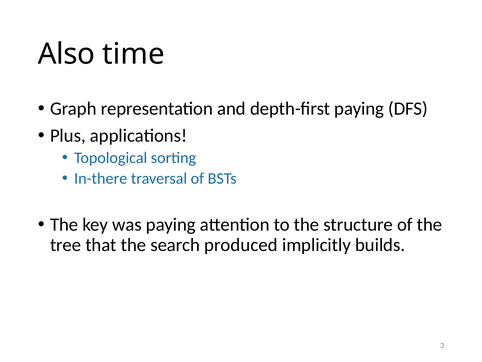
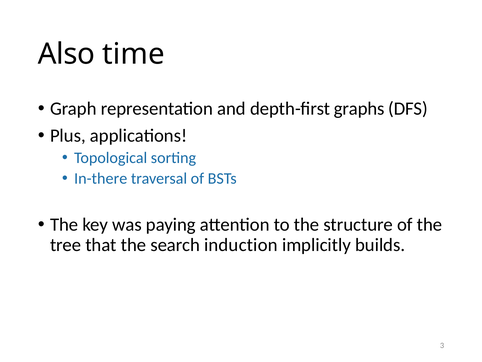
depth-first paying: paying -> graphs (359, 109)
produced: produced -> induction (241, 245)
